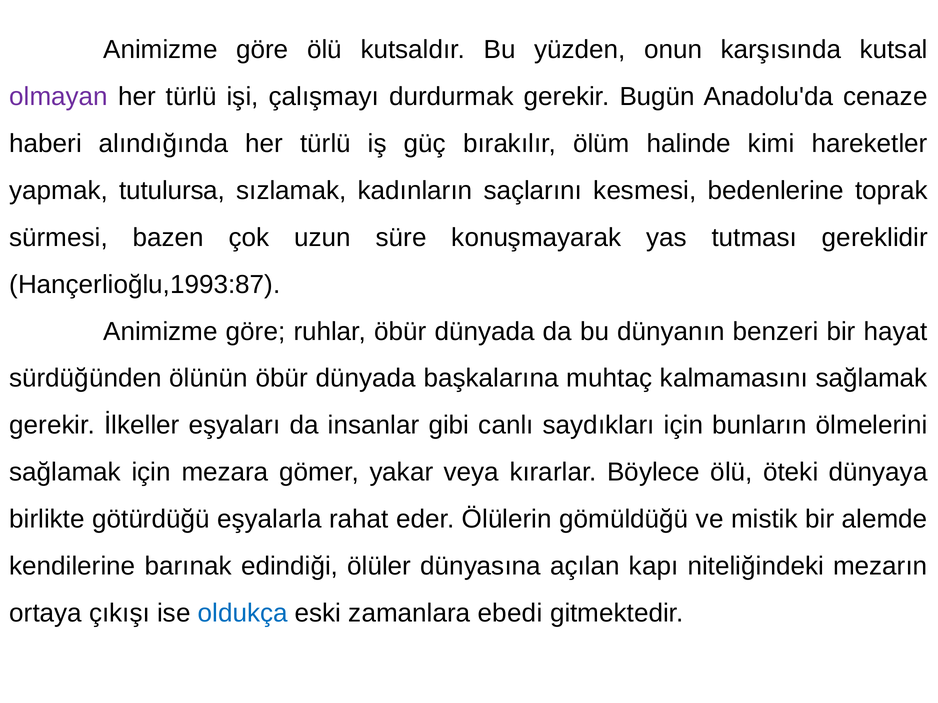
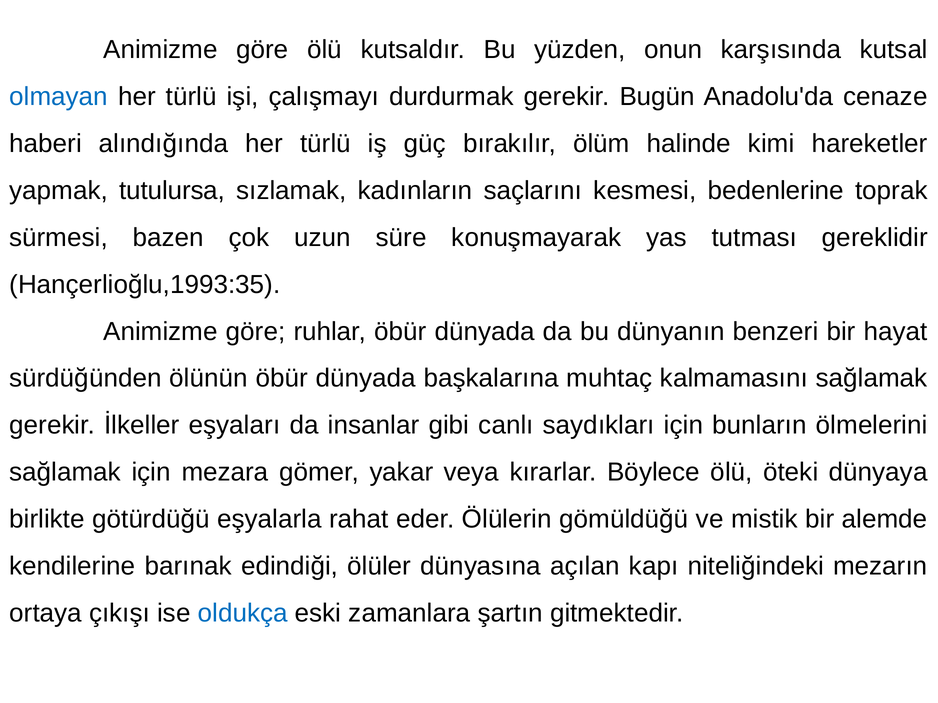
olmayan colour: purple -> blue (59, 97)
Hançerlioğlu,1993:87: Hançerlioğlu,1993:87 -> Hançerlioğlu,1993:35 (145, 285)
ebedi: ebedi -> şartın (510, 614)
